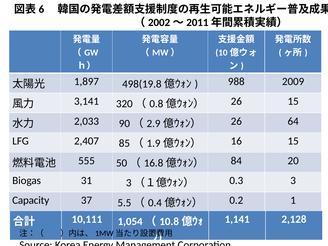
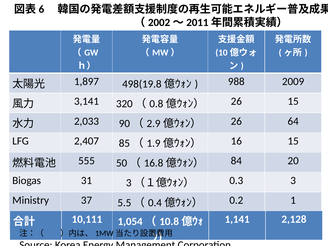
Capacity: Capacity -> Ministry (31, 200)
